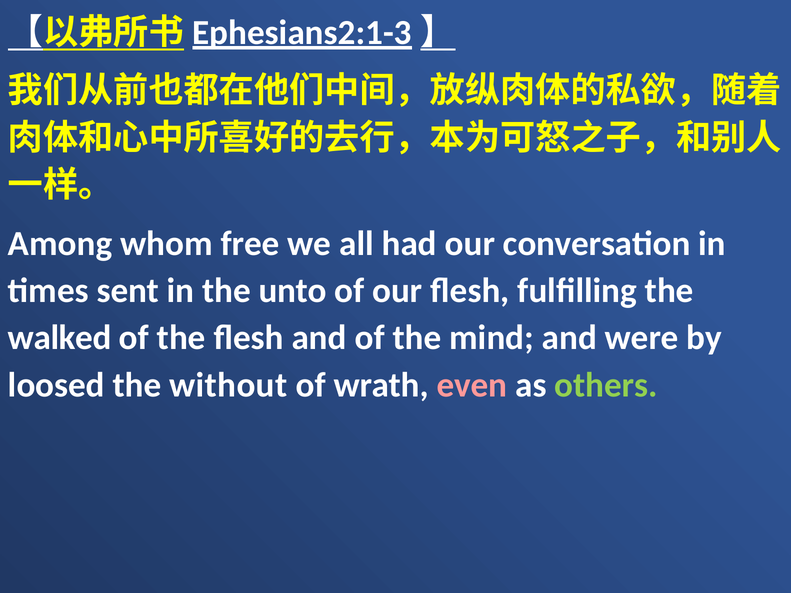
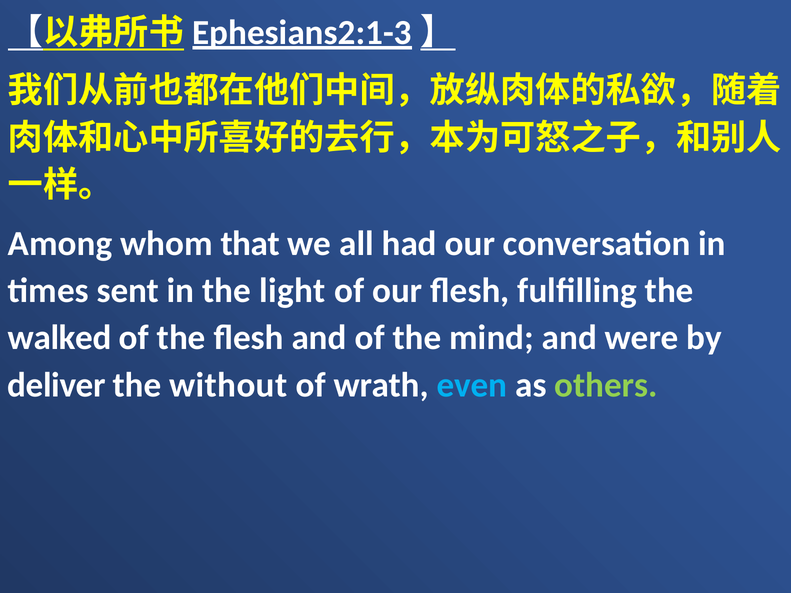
free: free -> that (250, 244)
unto: unto -> light (292, 291)
loosed: loosed -> deliver (56, 385)
even colour: pink -> light blue (472, 385)
